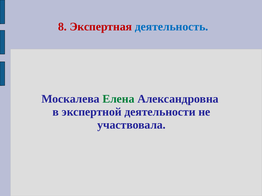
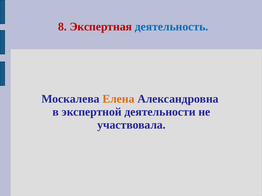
Елена colour: green -> orange (118, 99)
